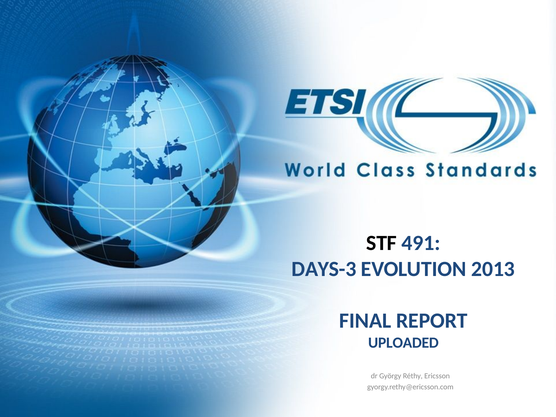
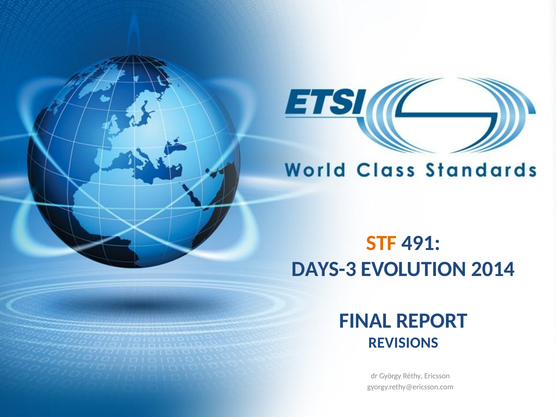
STF colour: black -> orange (382, 243)
2013: 2013 -> 2014 (493, 269)
UPLOADED: UPLOADED -> REVISIONS (403, 343)
